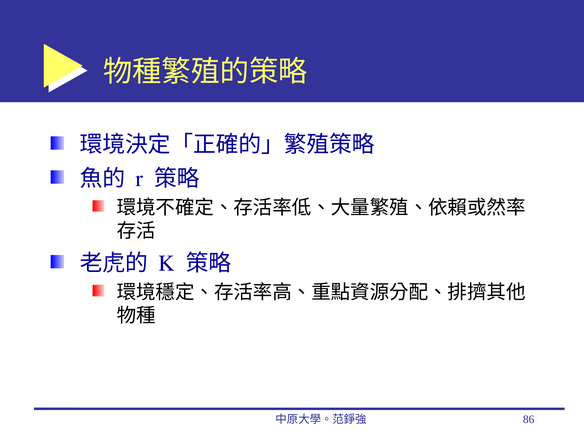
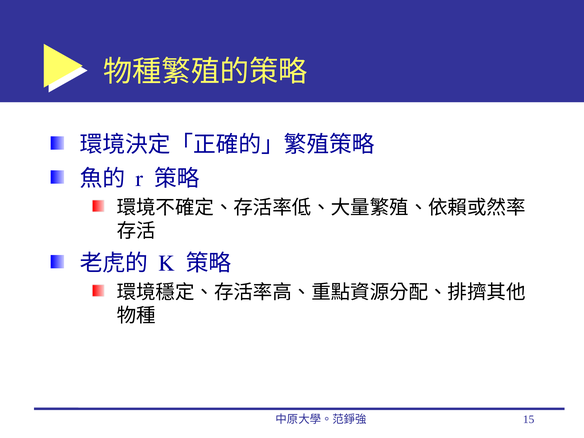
86: 86 -> 15 (529, 419)
